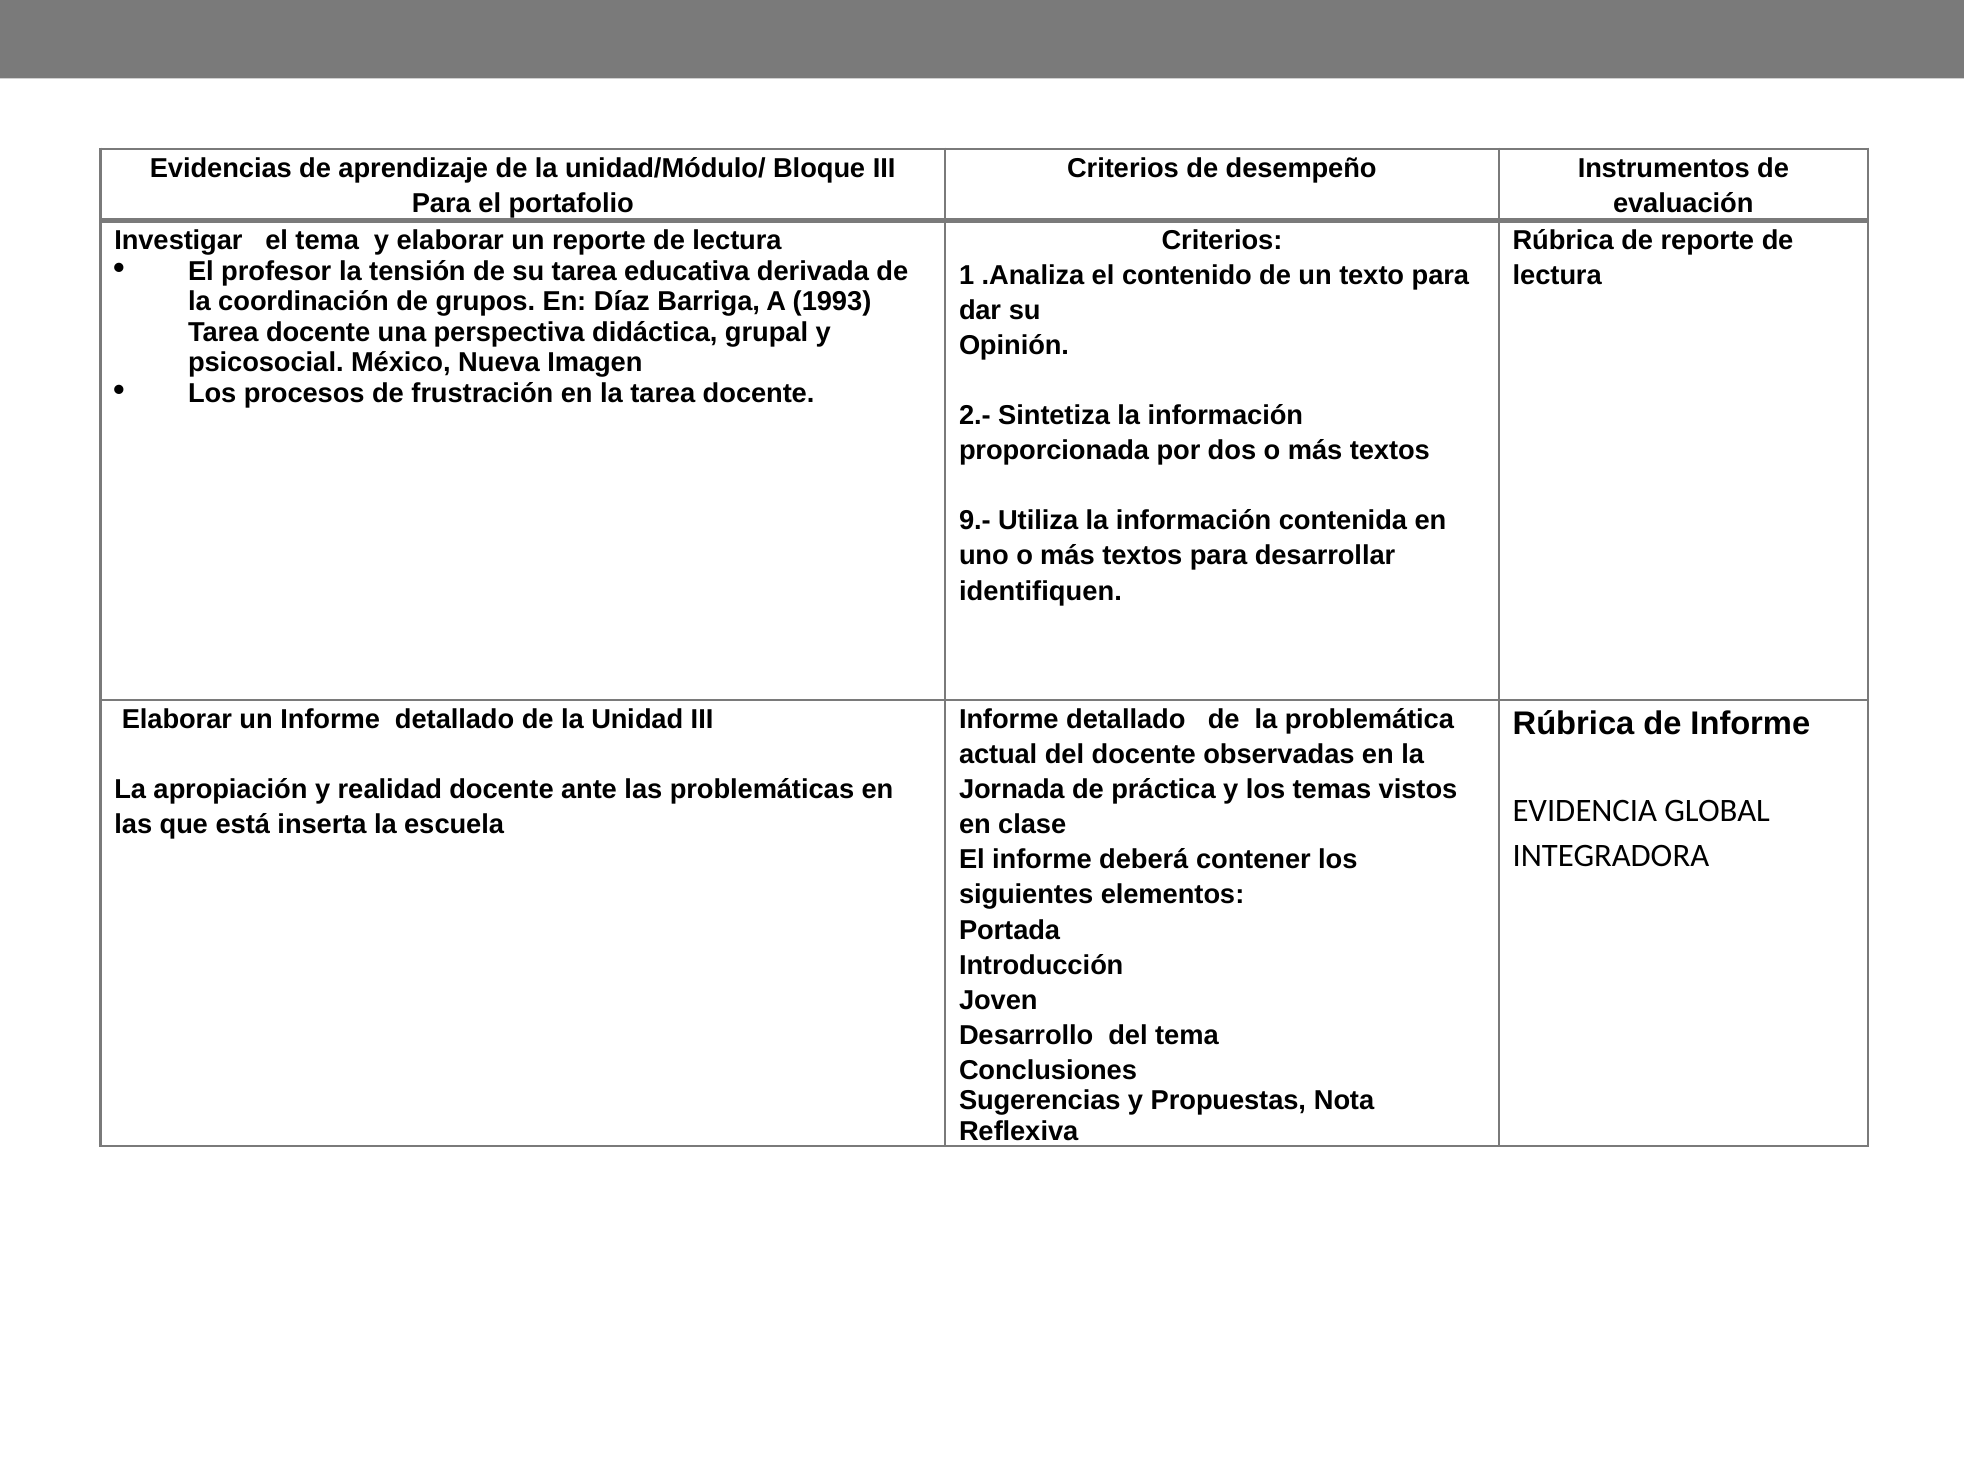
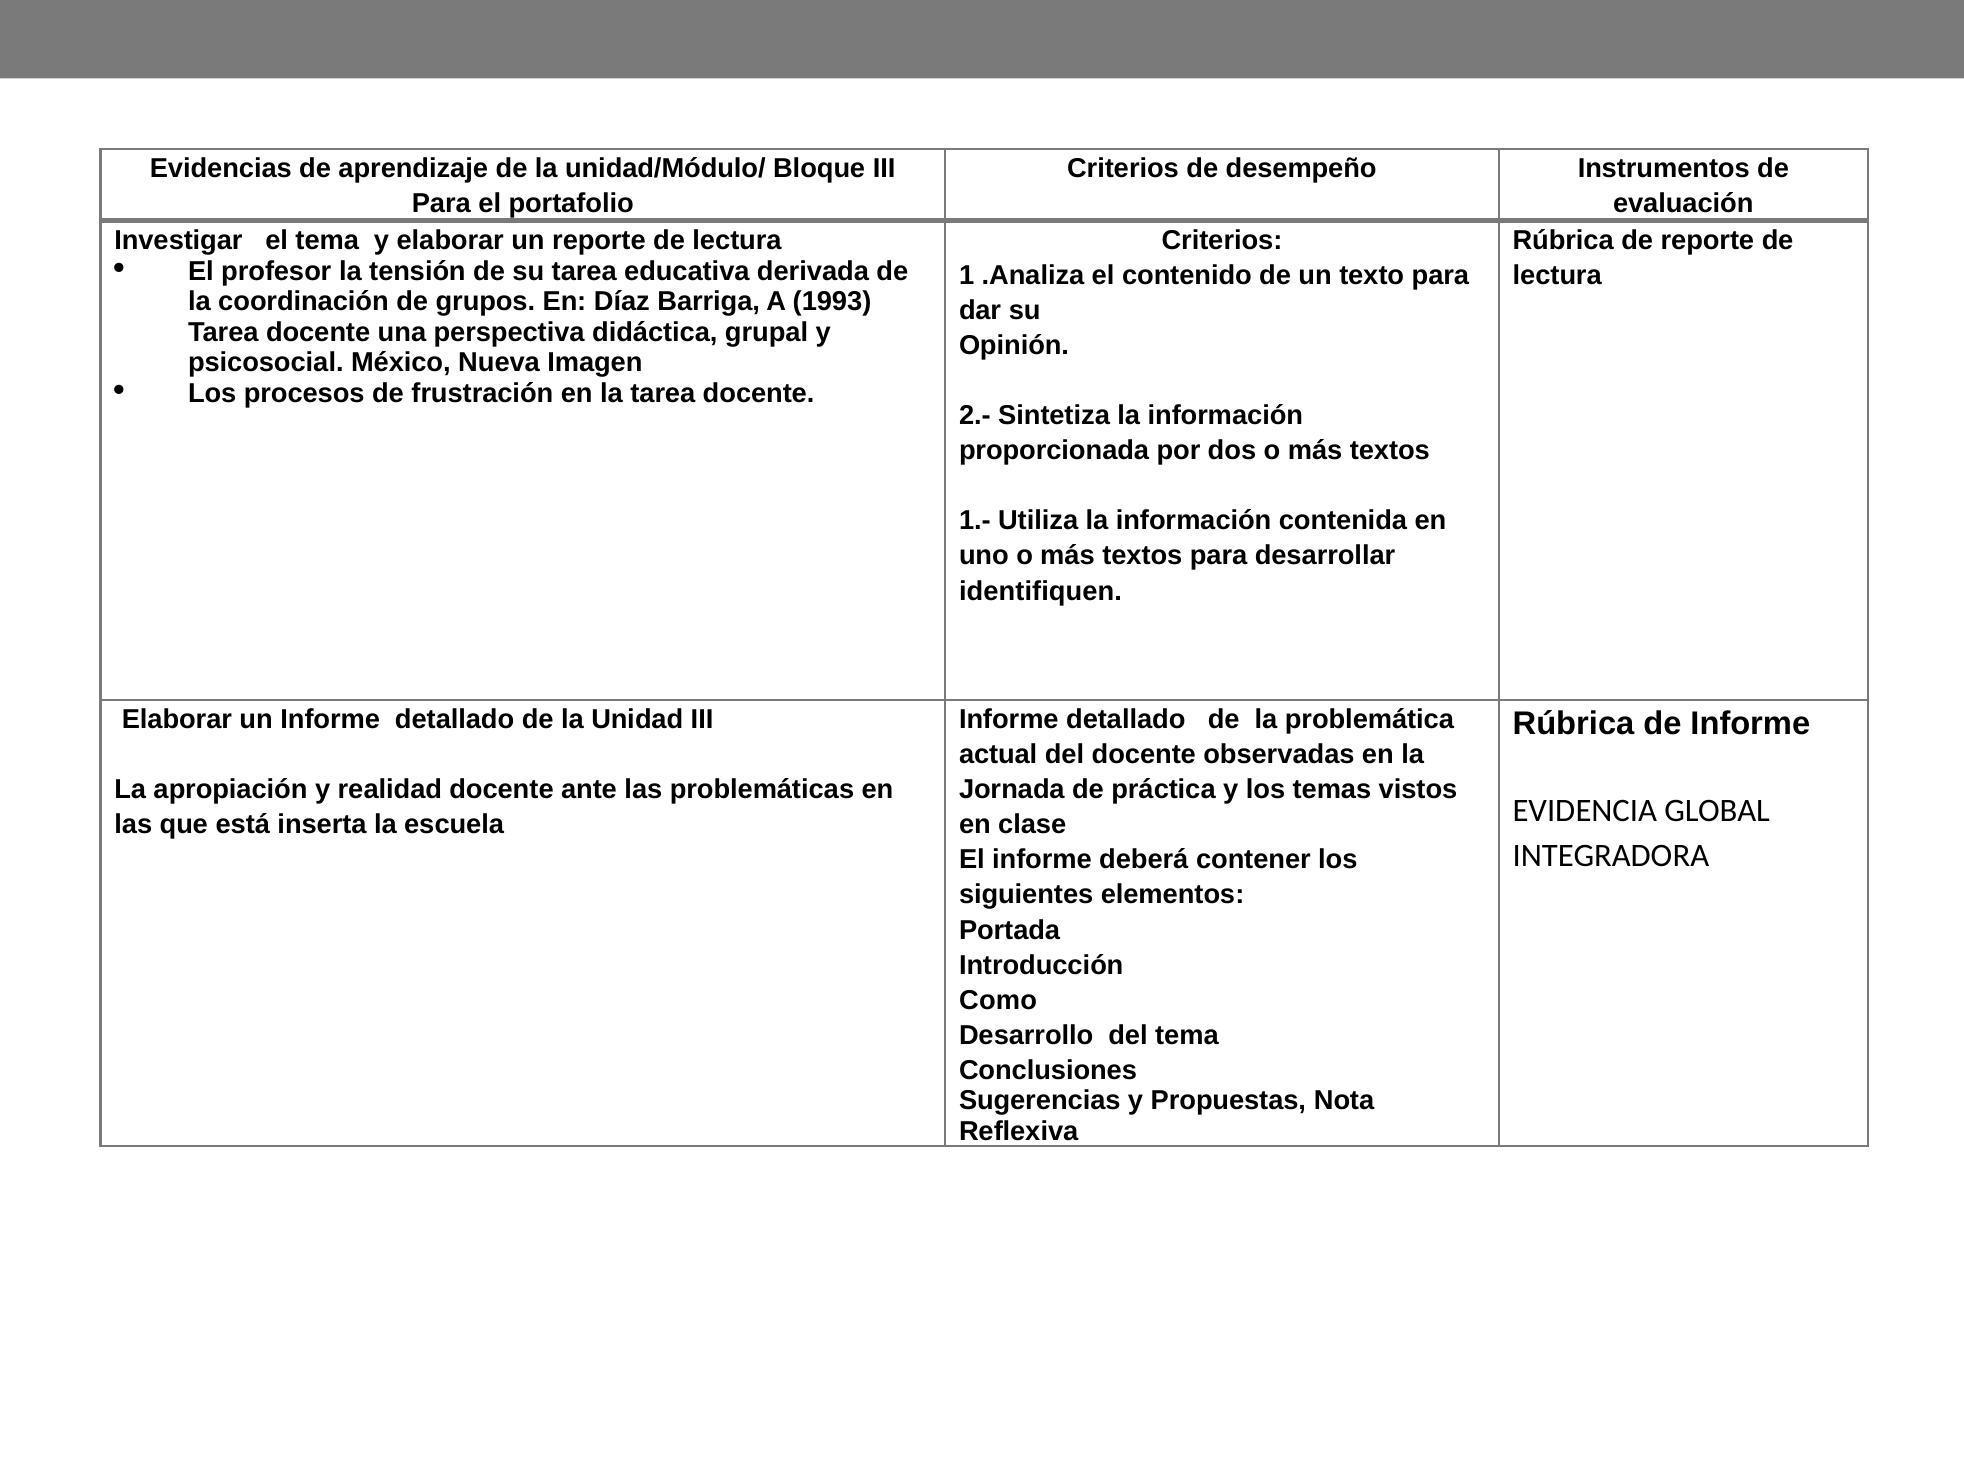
9.-: 9.- -> 1.- (975, 521)
Joven: Joven -> Como (998, 1000)
